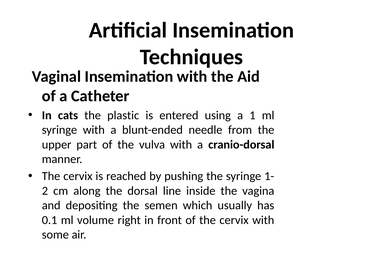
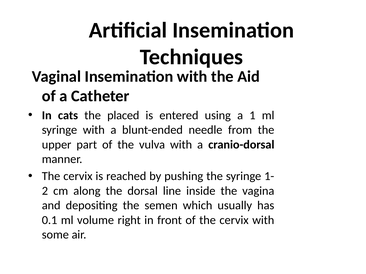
plastic: plastic -> placed (123, 116)
